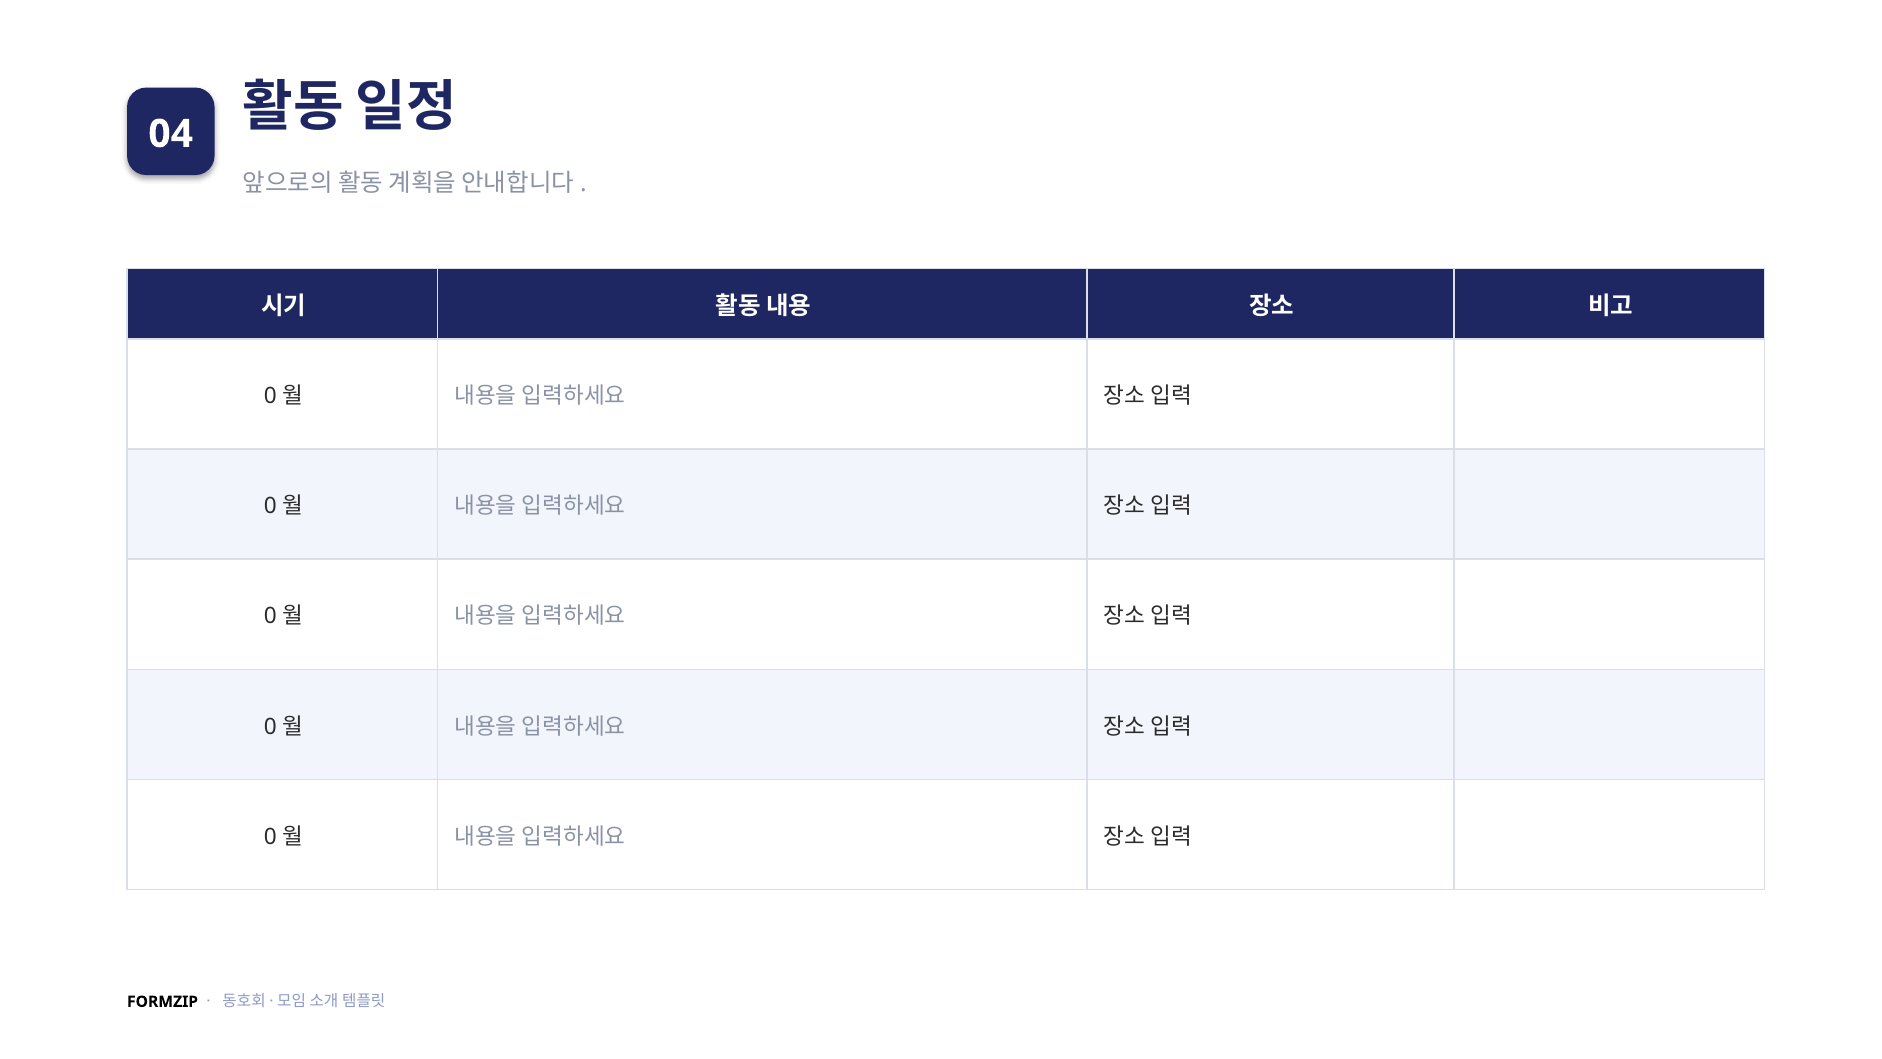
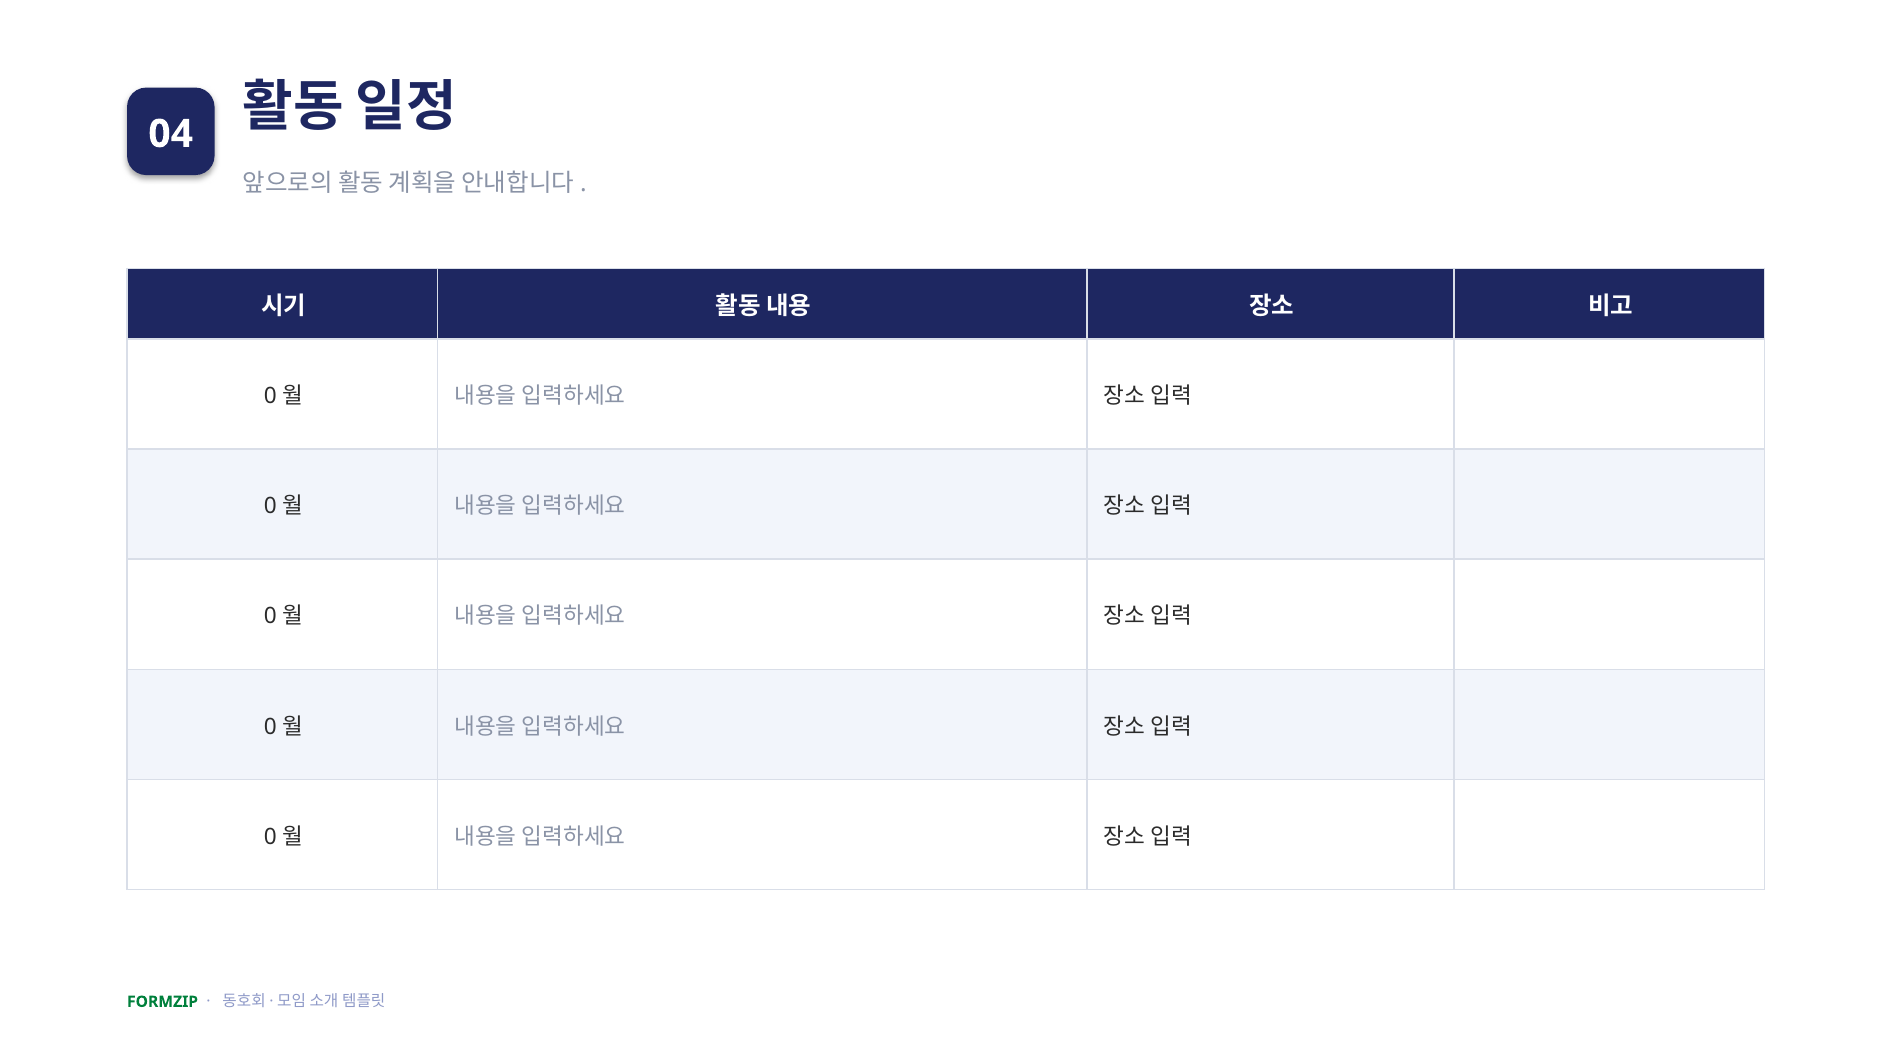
FORMZIP colour: black -> green (162, 1001)
